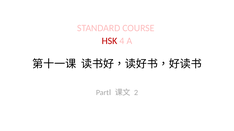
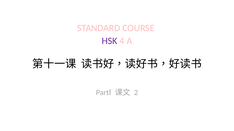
HSK colour: red -> purple (110, 41)
